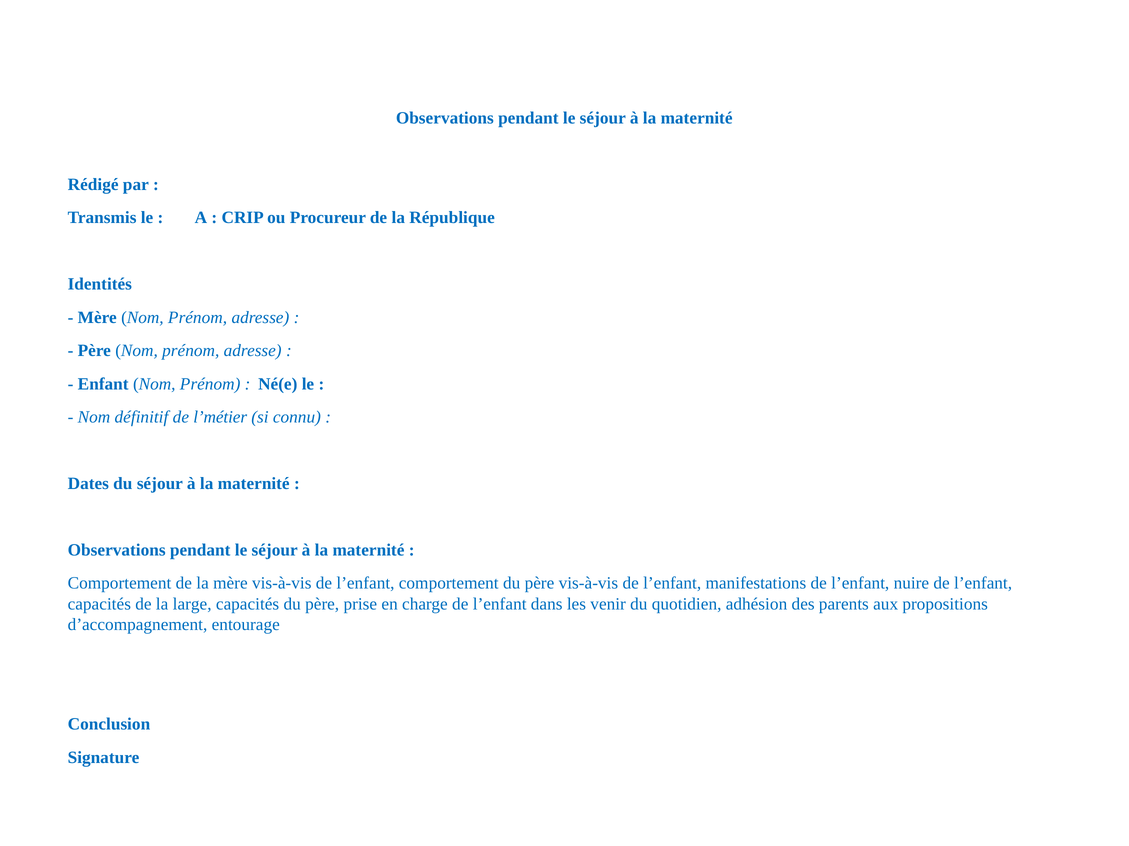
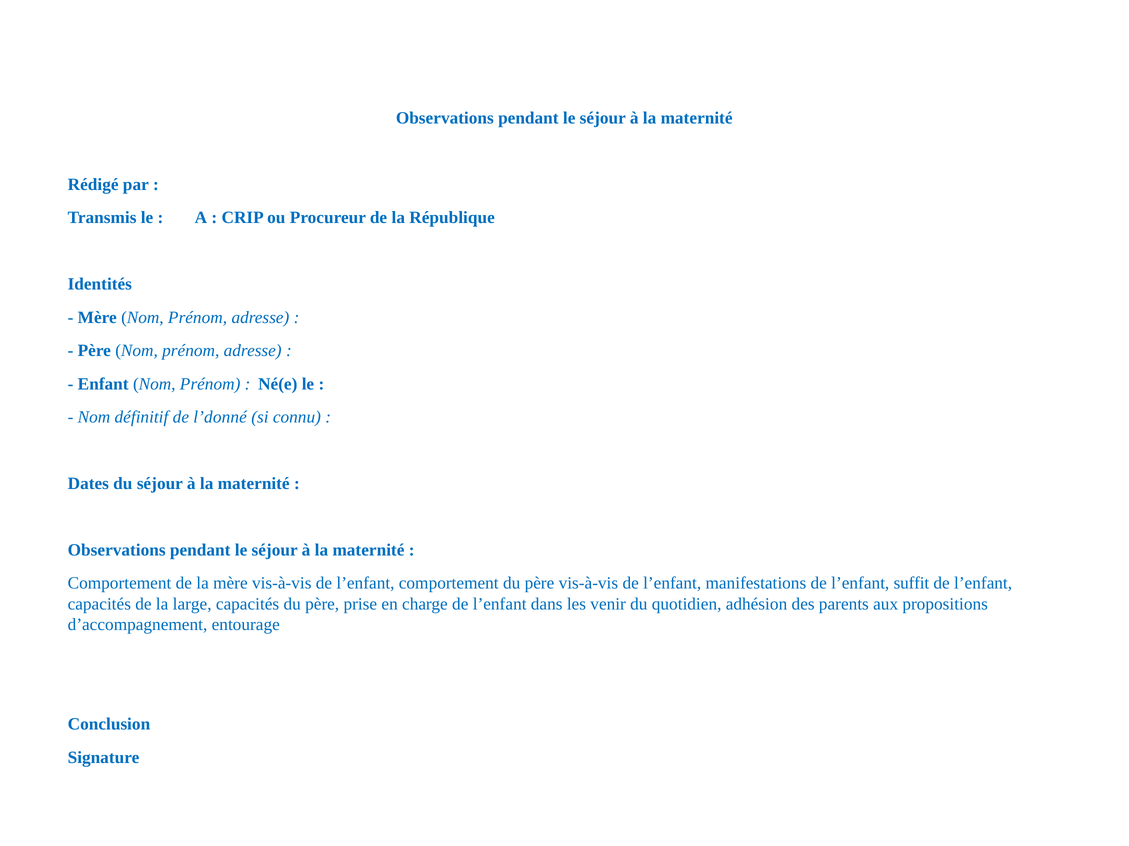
l’métier: l’métier -> l’donné (220, 417)
nuire: nuire -> suffit (911, 584)
